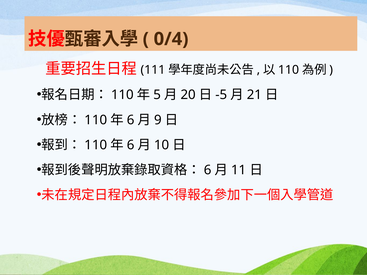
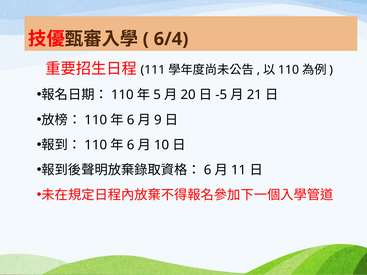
0/4: 0/4 -> 6/4 (171, 39)
